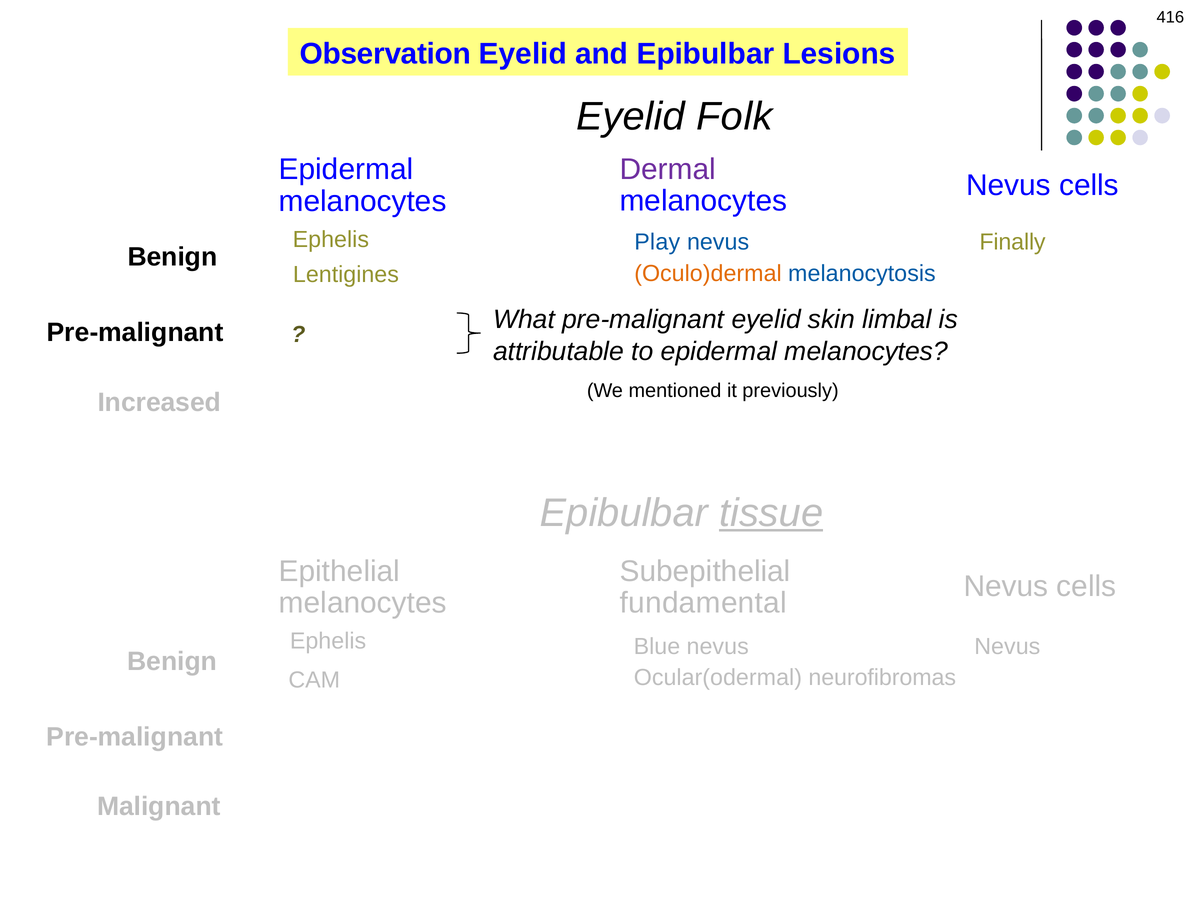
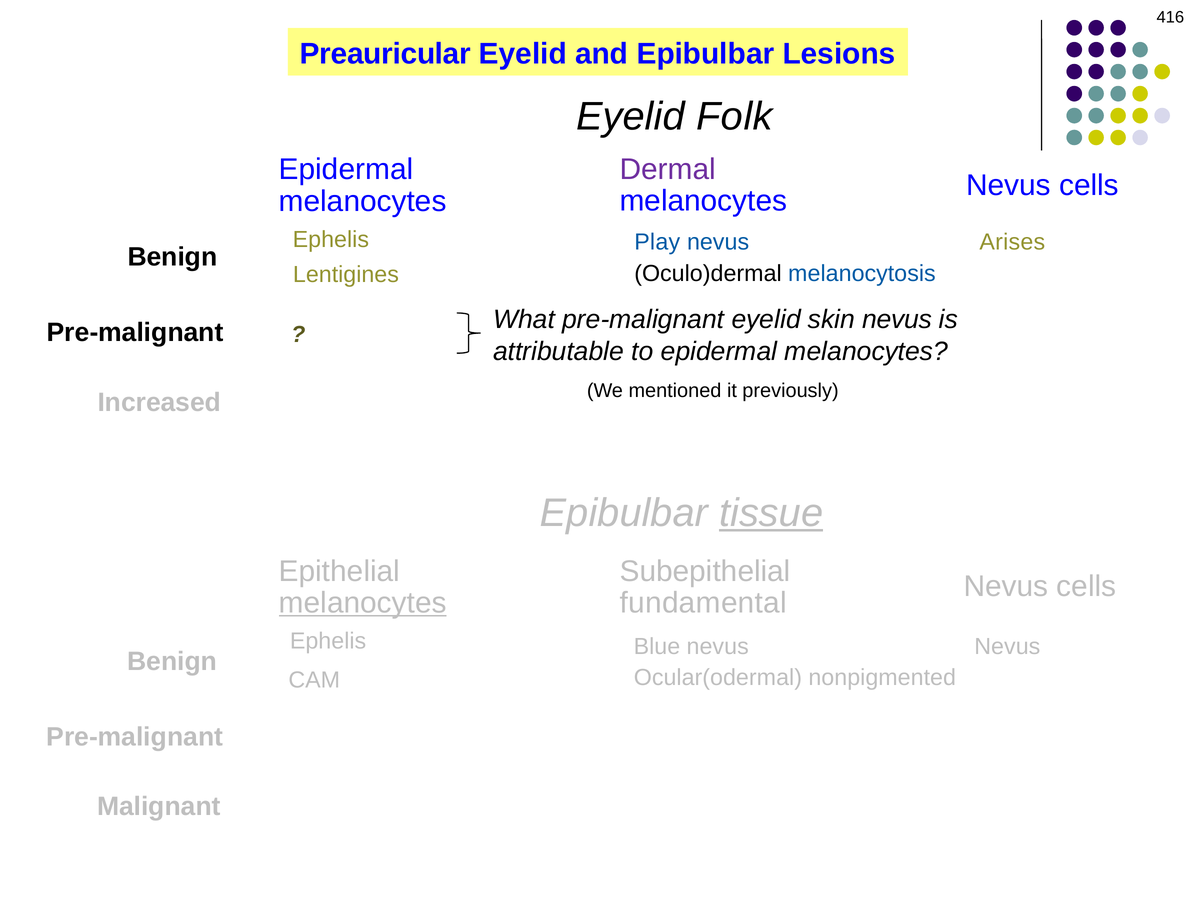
Observation: Observation -> Preauricular (385, 54)
Finally: Finally -> Arises (1012, 242)
Oculo)dermal colour: orange -> black (708, 274)
skin limbal: limbal -> nevus (897, 320)
melanocytes underline: none -> present (363, 603)
neurofibromas: neurofibromas -> nonpigmented (882, 678)
